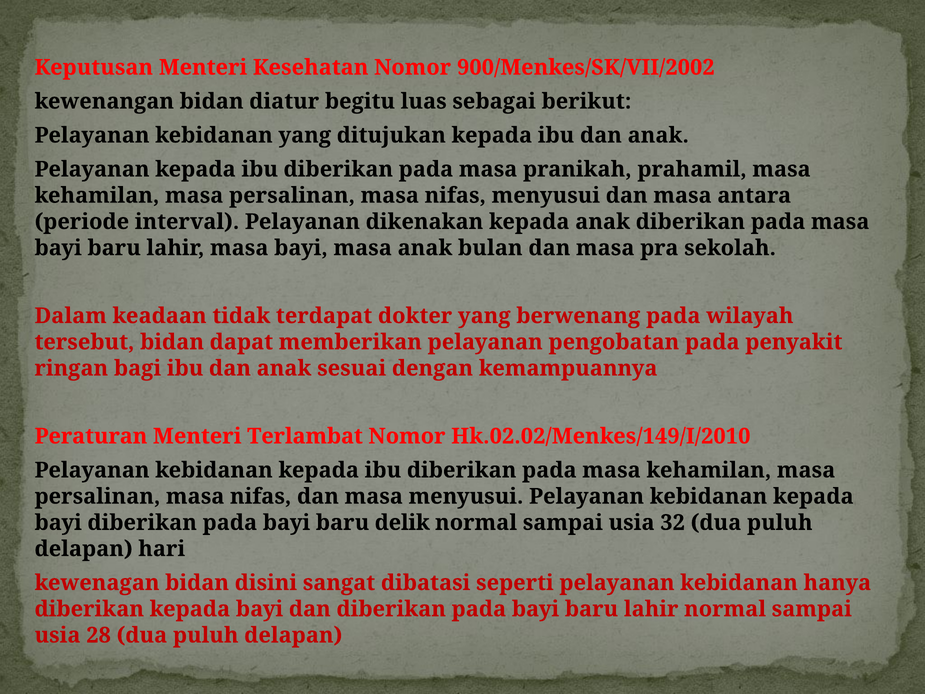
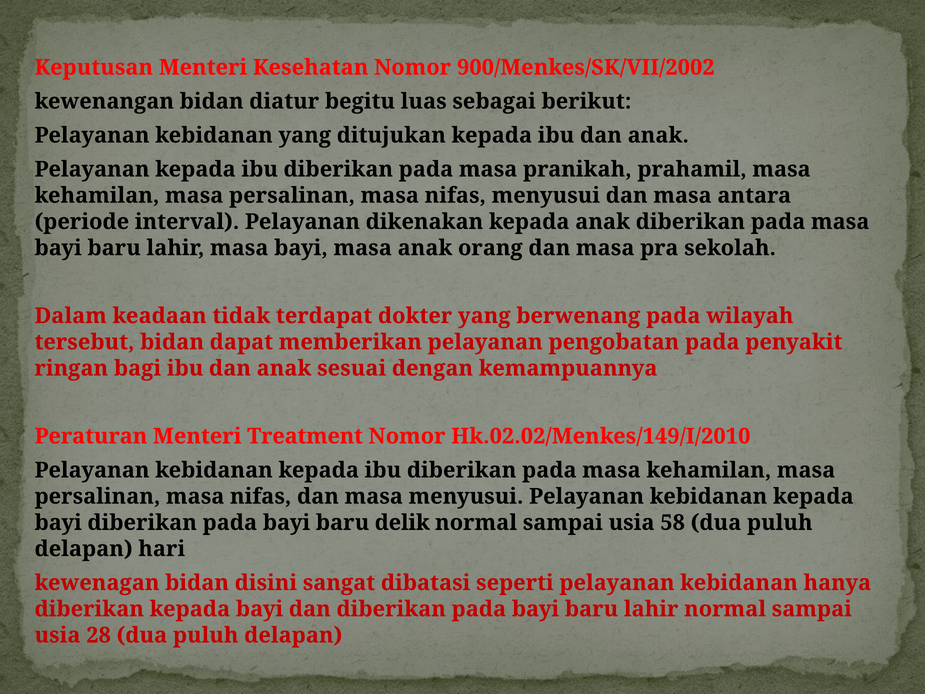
bulan: bulan -> orang (490, 248)
Terlambat: Terlambat -> Treatment (305, 436)
32: 32 -> 58 (673, 522)
